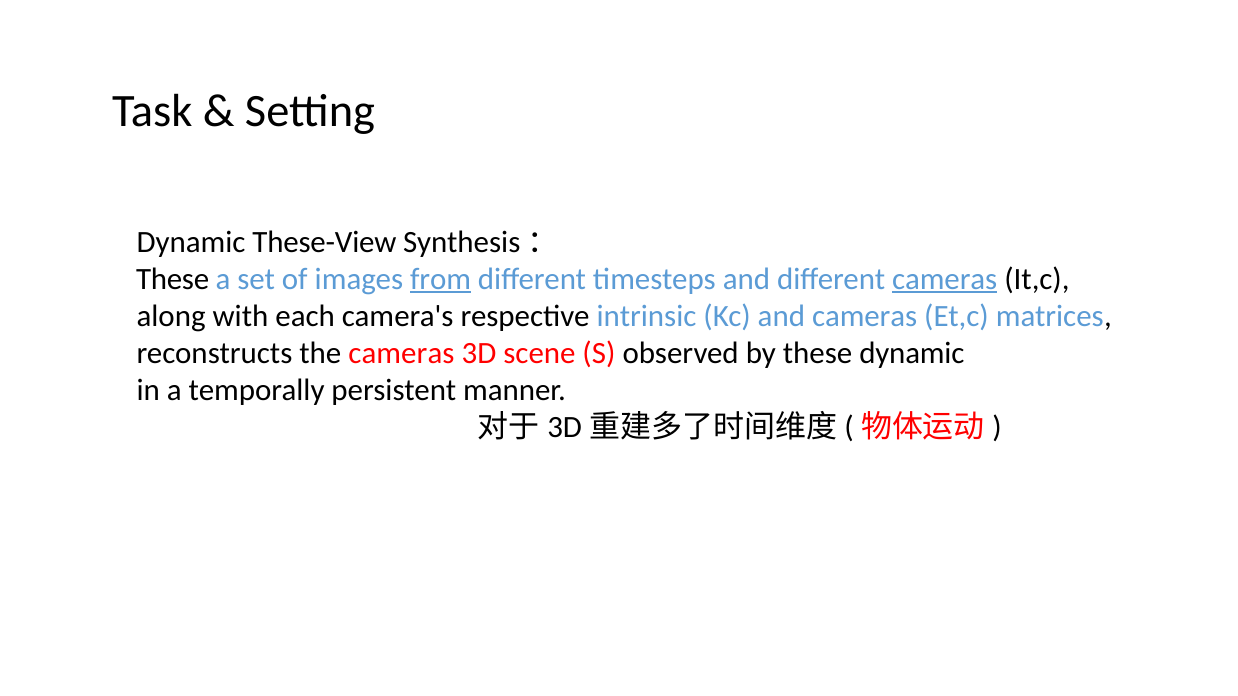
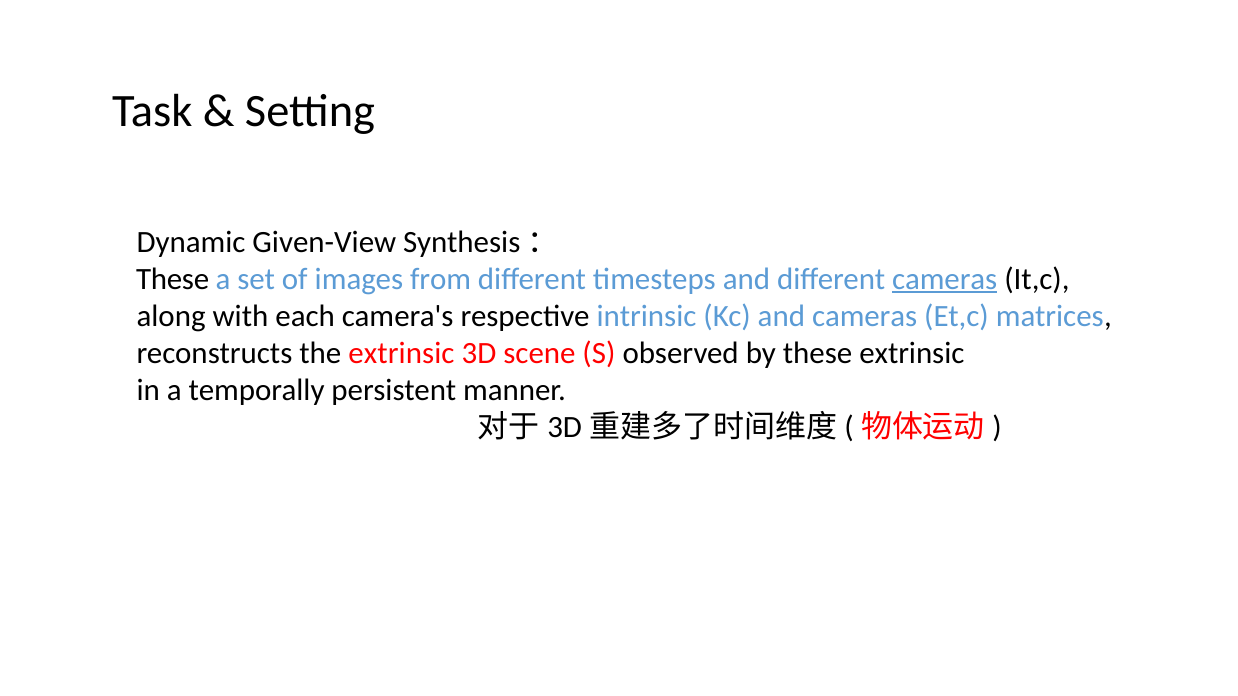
These-View: These-View -> Given-View (324, 242)
from underline: present -> none (441, 279)
the cameras: cameras -> extrinsic (401, 353)
these dynamic: dynamic -> extrinsic (912, 353)
